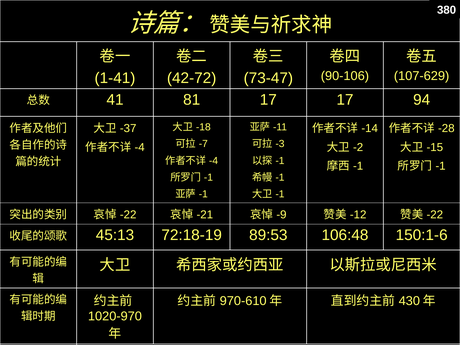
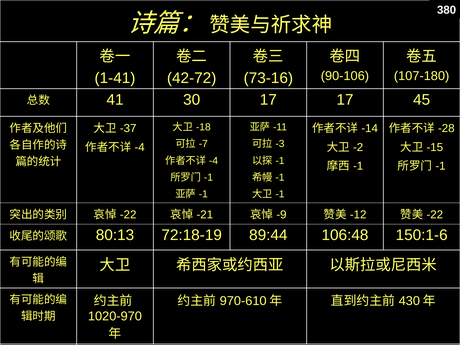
107-629: 107-629 -> 107-180 (422, 76)
73-47: 73-47 -> 73-16 (268, 78)
81: 81 -> 30 (192, 100)
94: 94 -> 45 (422, 100)
45:13: 45:13 -> 80:13 (115, 235)
89:53: 89:53 -> 89:44 (268, 235)
